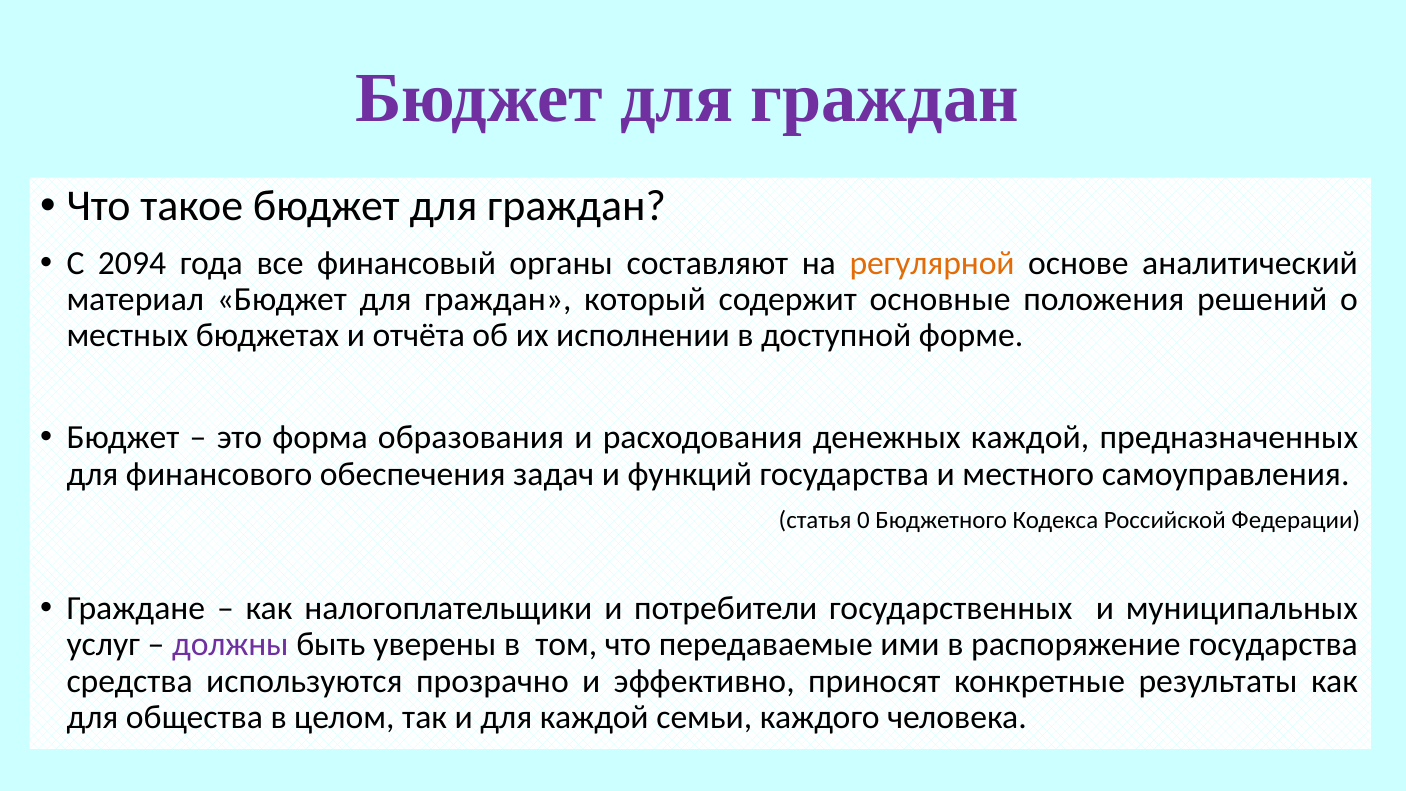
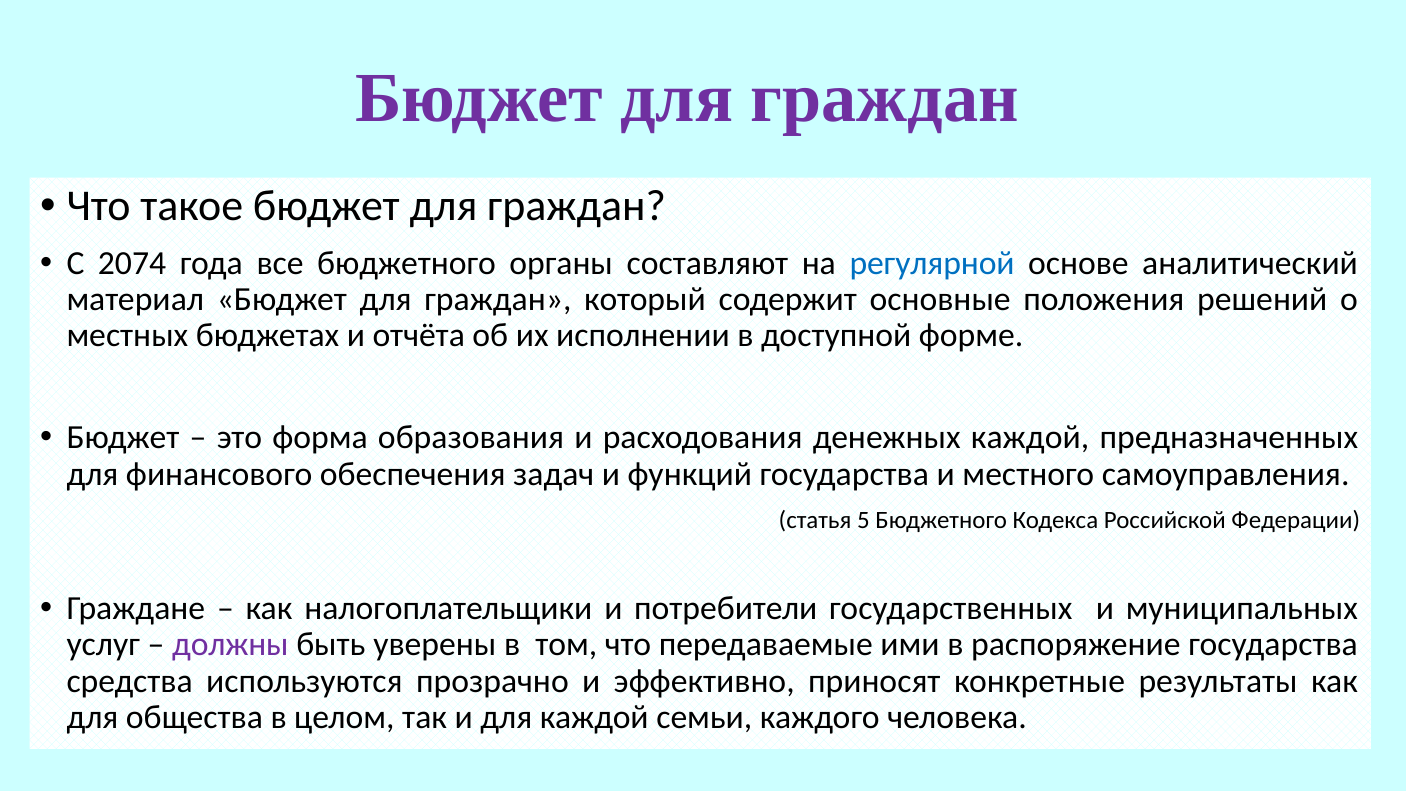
2094: 2094 -> 2074 (132, 263)
все финансовый: финансовый -> бюджетного (407, 263)
регулярной colour: orange -> blue (932, 263)
0: 0 -> 5 (863, 520)
